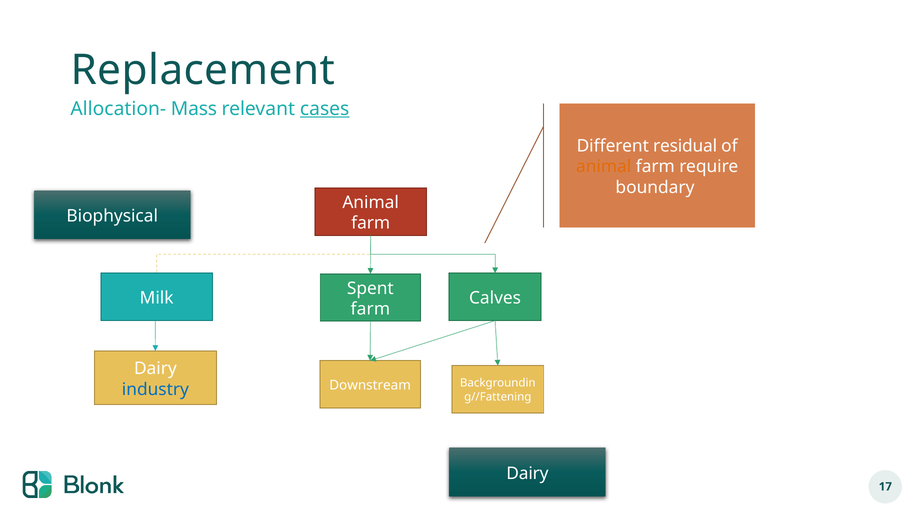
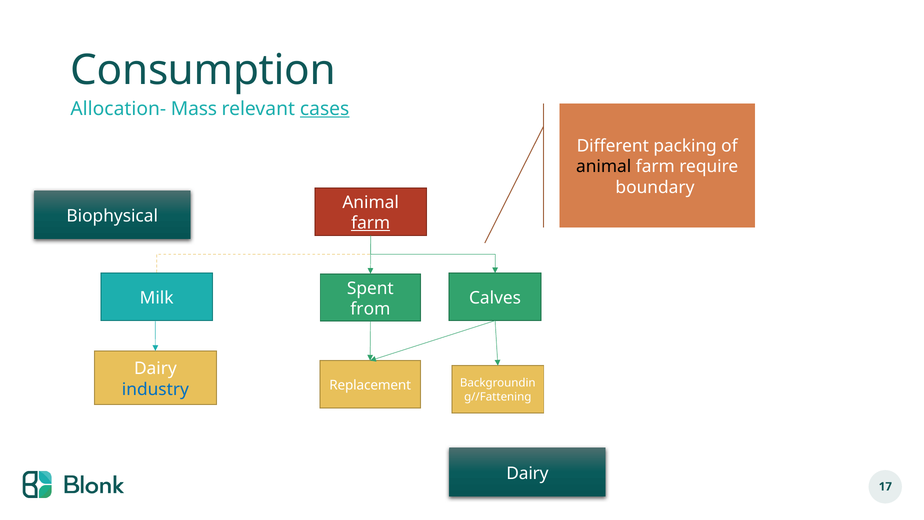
Replacement: Replacement -> Consumption (203, 70)
residual: residual -> packing (685, 146)
animal colour: orange -> black (604, 167)
farm underline: none -> present (371, 223)
farm: farm -> from (370, 309)
Downstream: Downstream -> Replacement (370, 385)
